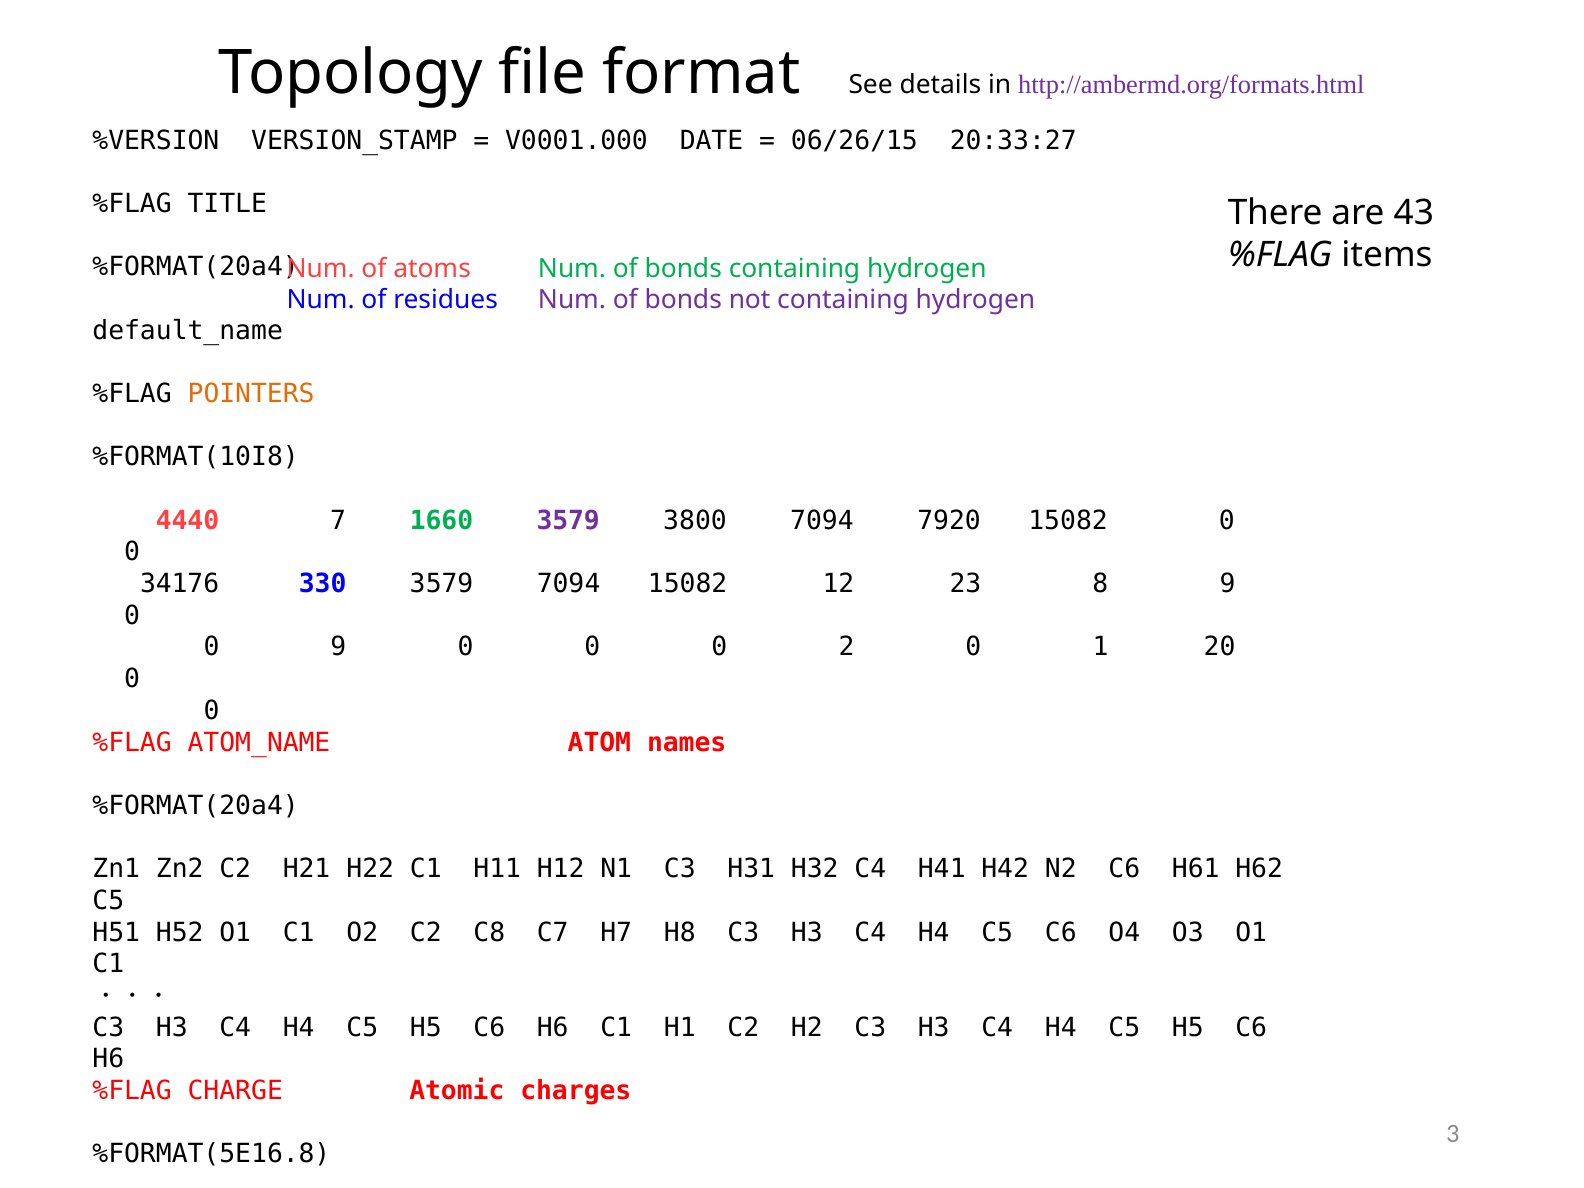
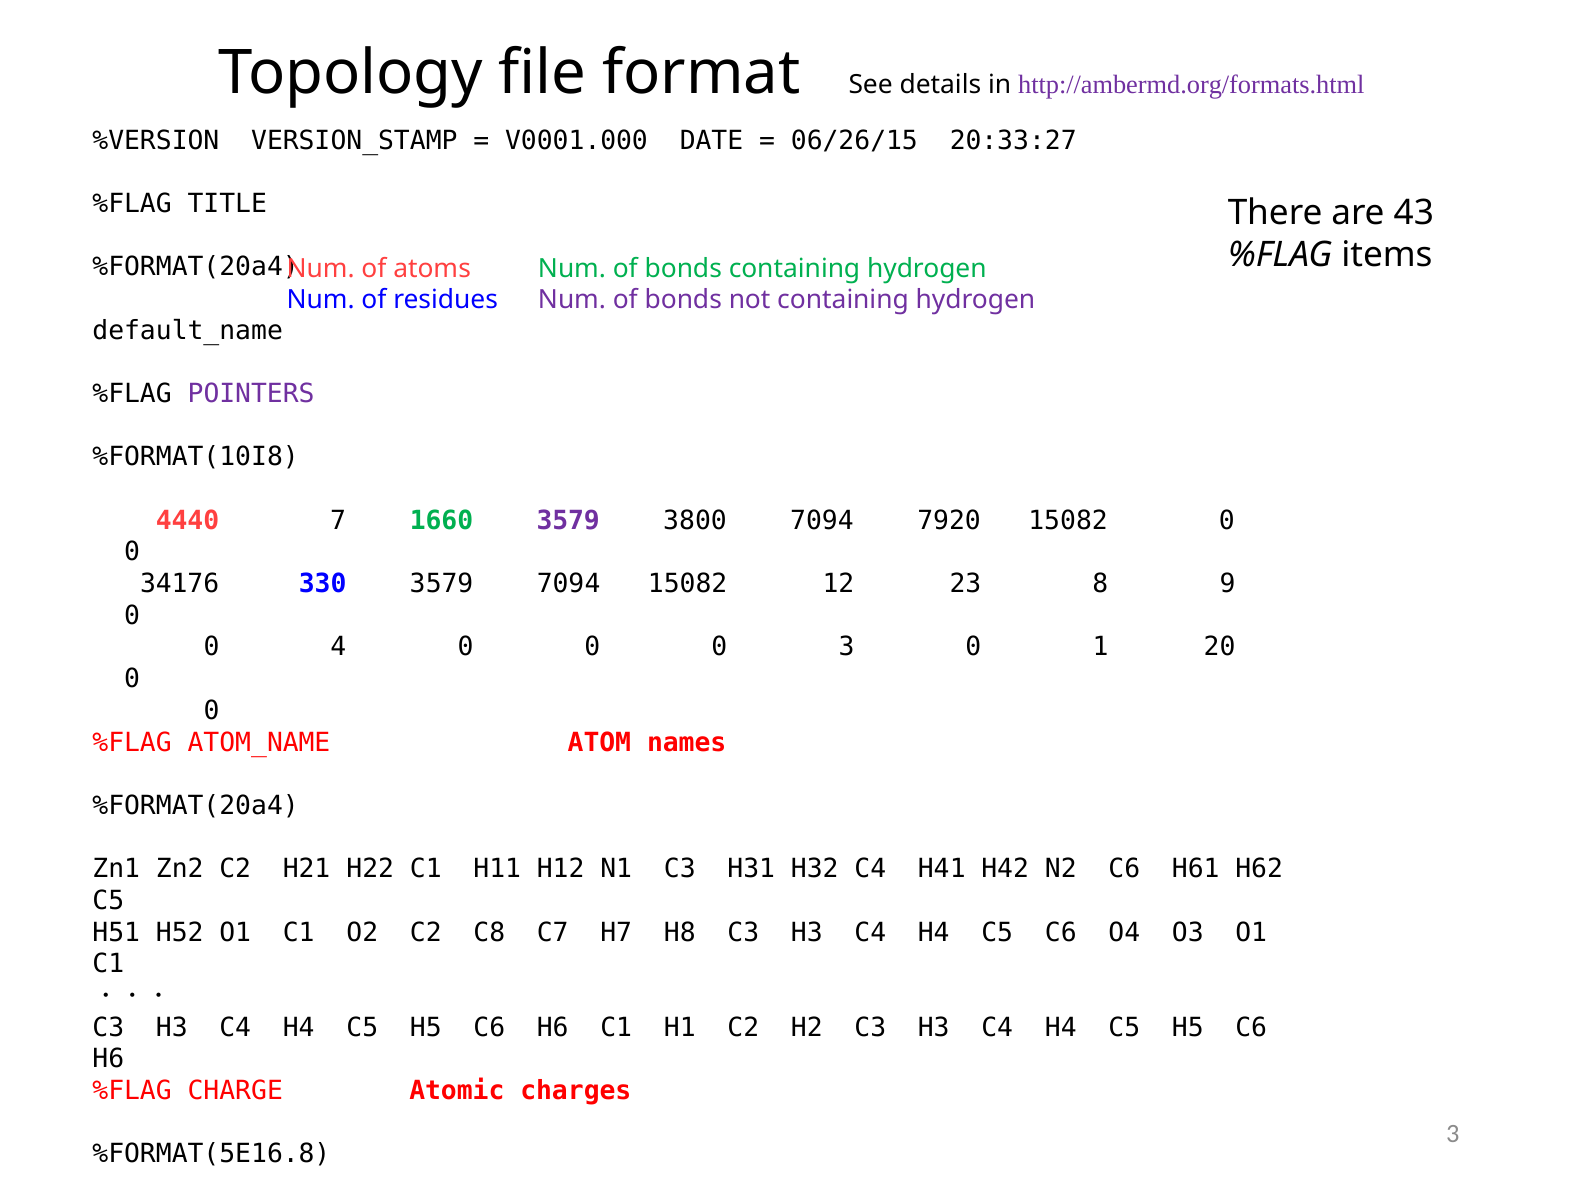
POINTERS colour: orange -> purple (251, 394)
0 9: 9 -> 4 (338, 647)
0 2: 2 -> 3 (847, 647)
